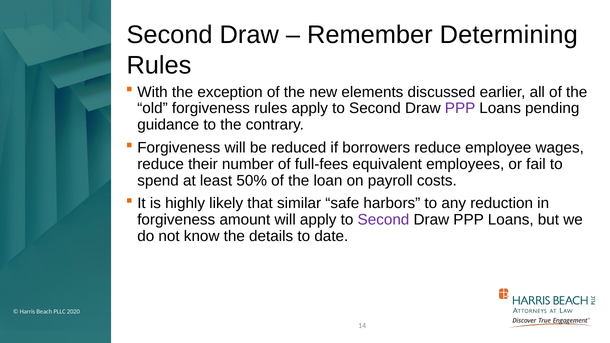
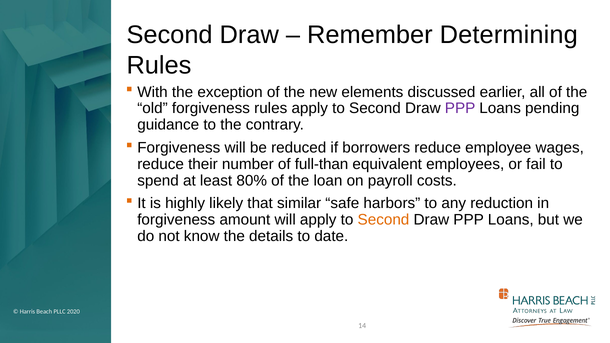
full-fees: full-fees -> full-than (322, 164)
50%: 50% -> 80% (252, 181)
Second colour: purple -> orange (383, 220)
